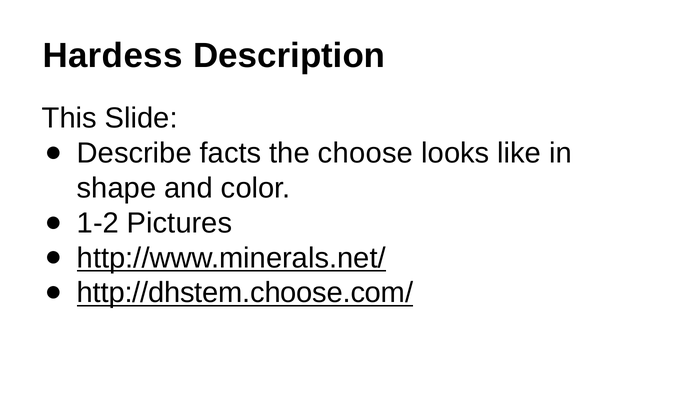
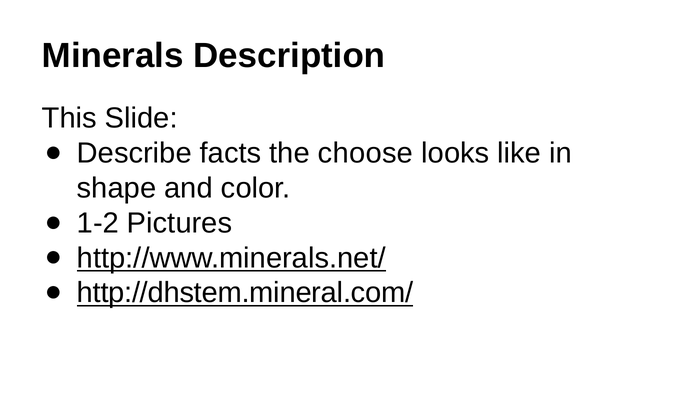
Hardess: Hardess -> Minerals (113, 56)
http://dhstem.choose.com/: http://dhstem.choose.com/ -> http://dhstem.mineral.com/ (245, 293)
